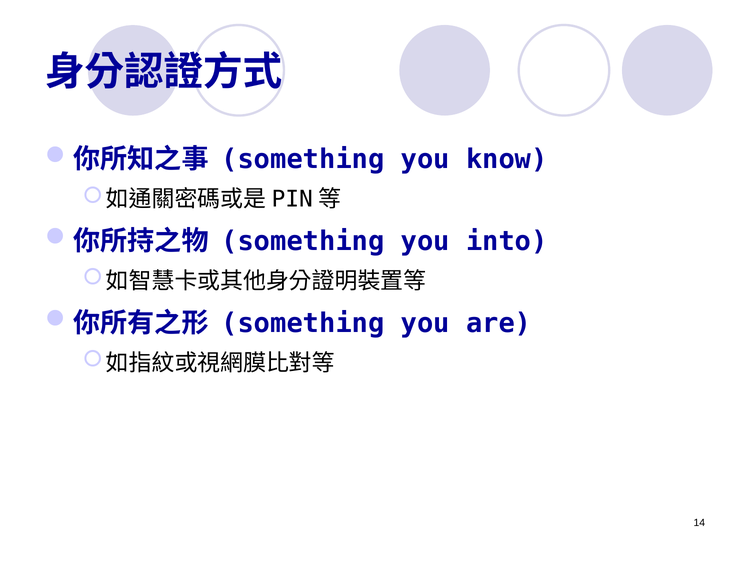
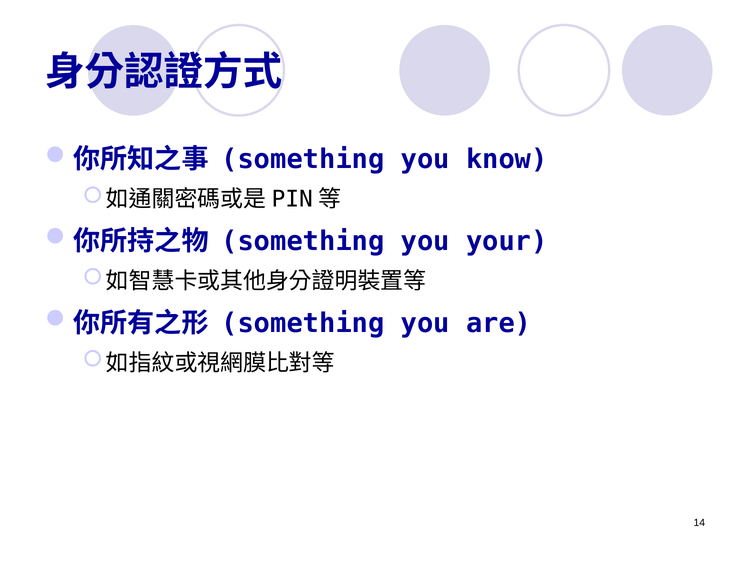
into: into -> your (507, 242)
